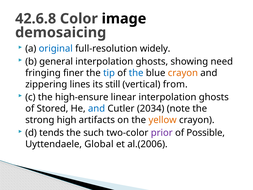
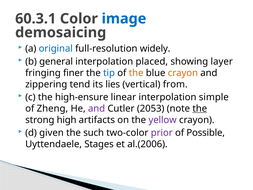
42.6.8: 42.6.8 -> 60.3.1 (36, 19)
image colour: black -> blue (124, 19)
ghosts: ghosts -> placed (152, 61)
need: need -> layer (222, 61)
the colour: blue -> orange (136, 73)
lines: lines -> tend (80, 84)
still: still -> lies (113, 84)
linear interpolation ghosts: ghosts -> simple (214, 97)
Stored: Stored -> Zheng (52, 108)
and colour: blue -> purple (97, 108)
2034: 2034 -> 2053 (151, 108)
the underline: none -> present (200, 108)
yellow colour: orange -> purple (163, 120)
tends: tends -> given (51, 133)
Global: Global -> Stages (99, 144)
